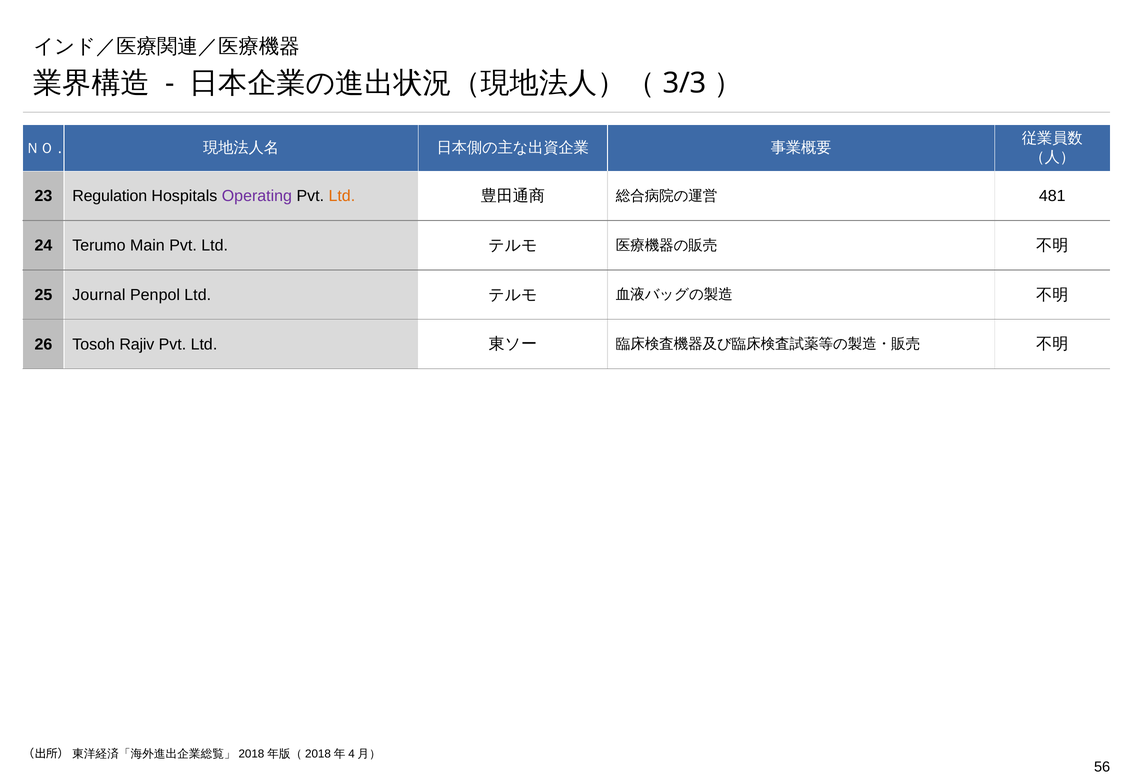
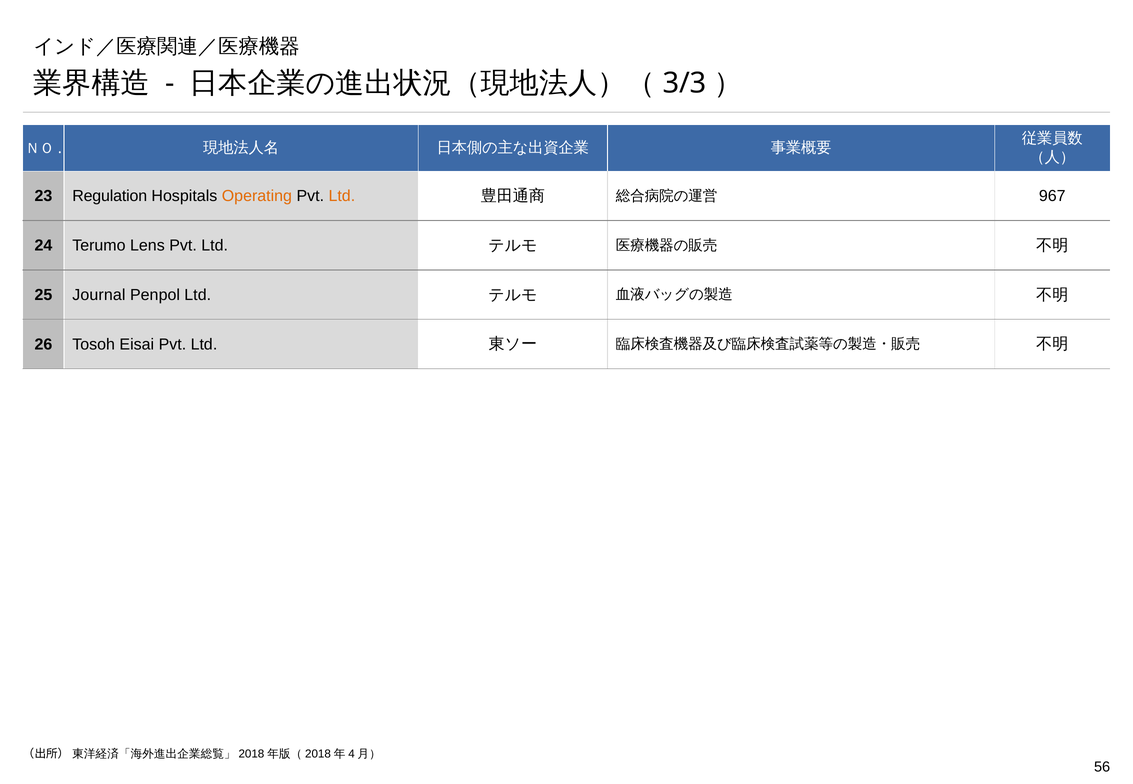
Operating colour: purple -> orange (257, 196)
481: 481 -> 967 (1052, 196)
Main: Main -> Lens (147, 246)
Rajiv: Rajiv -> Eisai (137, 344)
